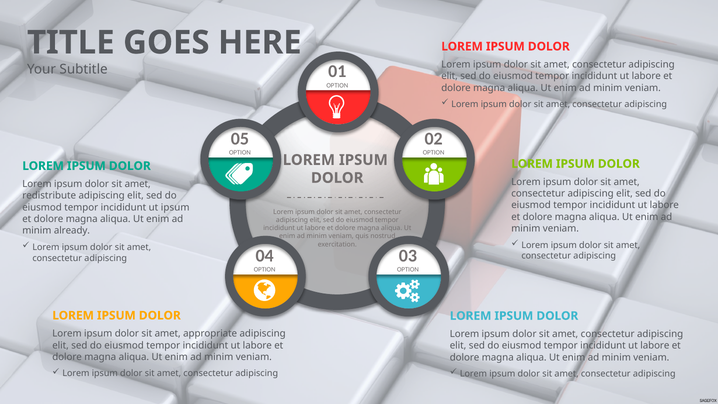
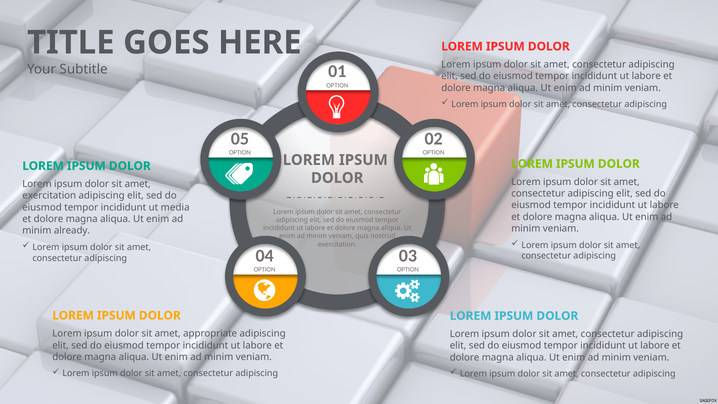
redistribute: redistribute -> exercitation (49, 196)
ut ipsum: ipsum -> media (175, 207)
